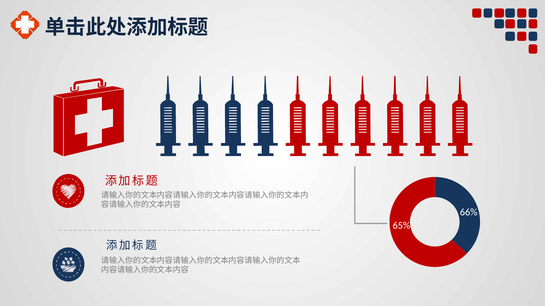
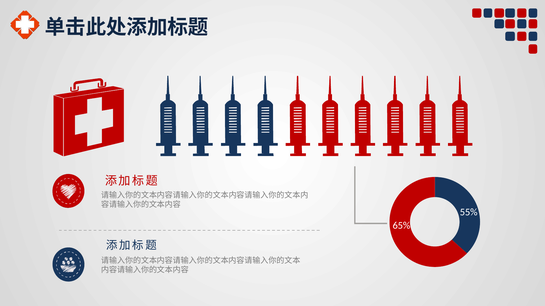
66%: 66% -> 55% (469, 212)
